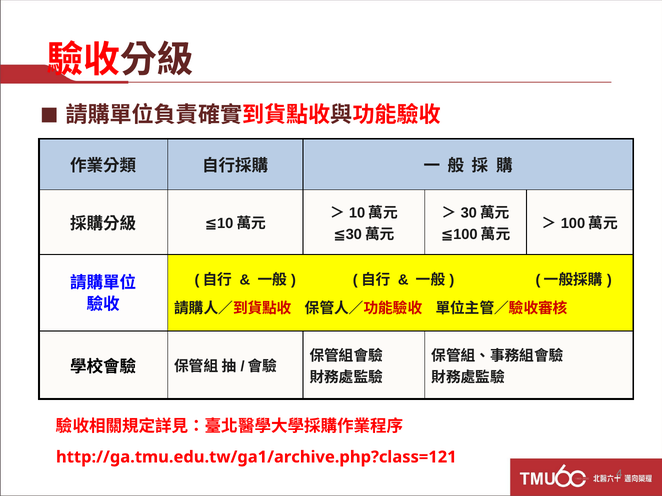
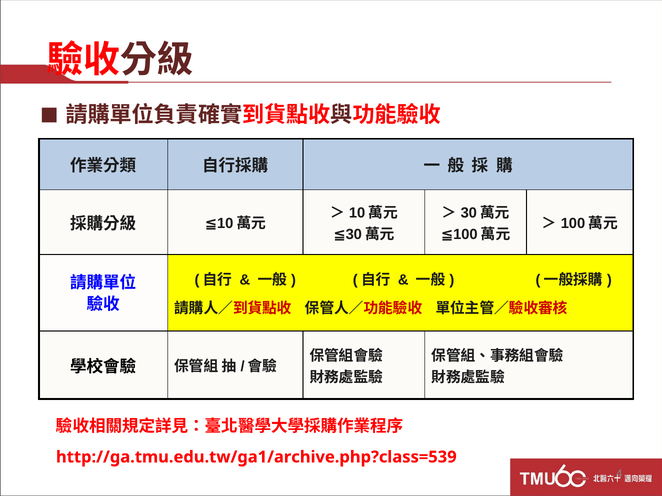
http://ga.tmu.edu.tw/ga1/archive.php?class=121: http://ga.tmu.edu.tw/ga1/archive.php?class=121 -> http://ga.tmu.edu.tw/ga1/archive.php?class=539 (256, 457)
